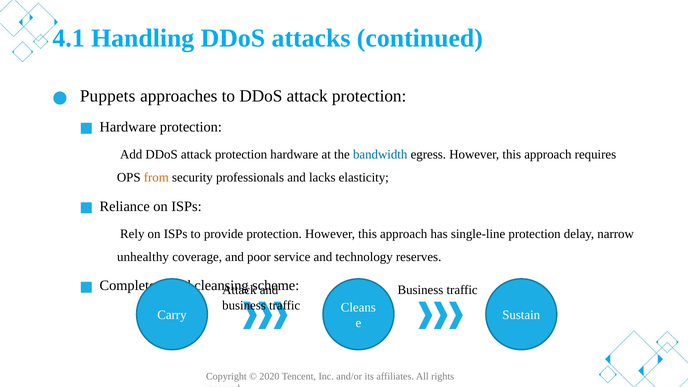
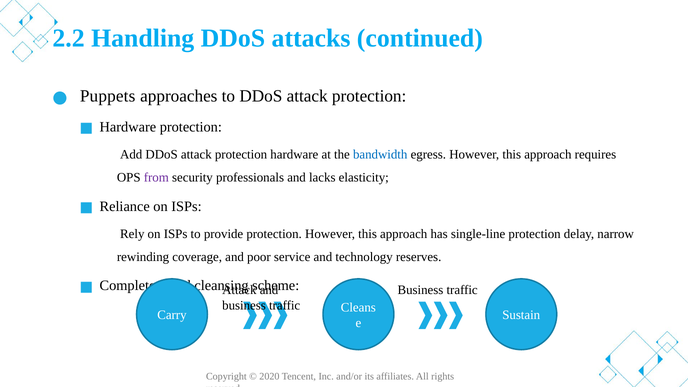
4.1: 4.1 -> 2.2 (69, 38)
from colour: orange -> purple (156, 178)
unhealthy: unhealthy -> rewinding (143, 257)
